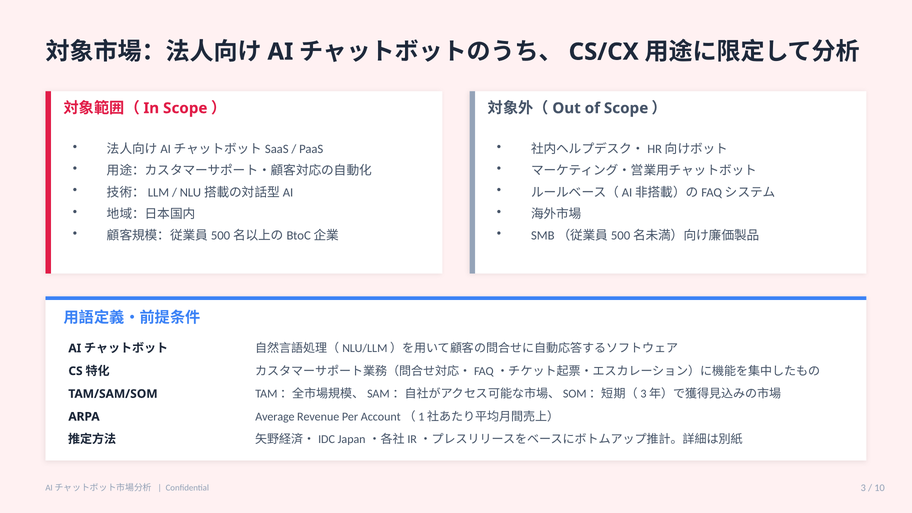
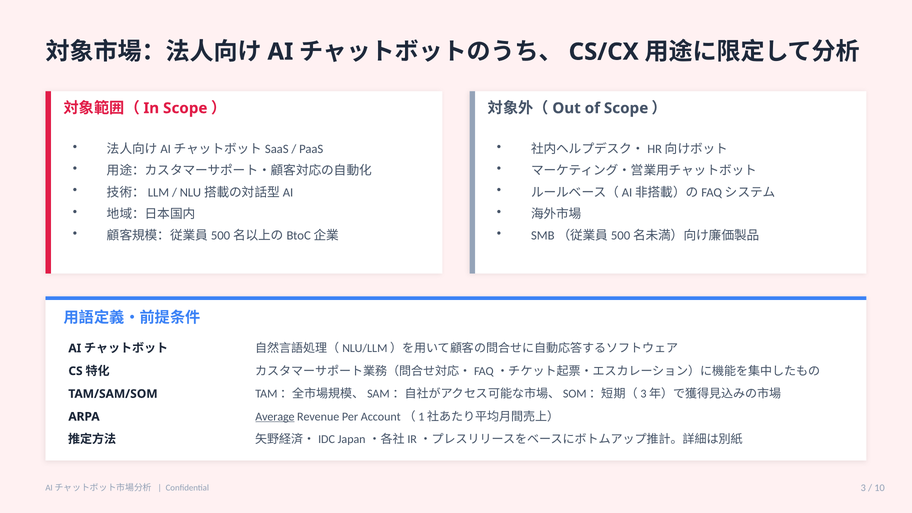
Average underline: none -> present (275, 417)
